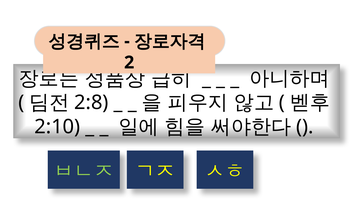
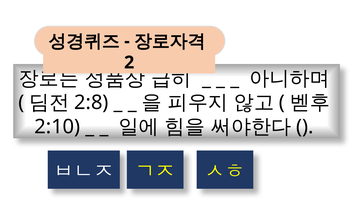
ㅂㄴㅈ colour: light green -> white (84, 171)
